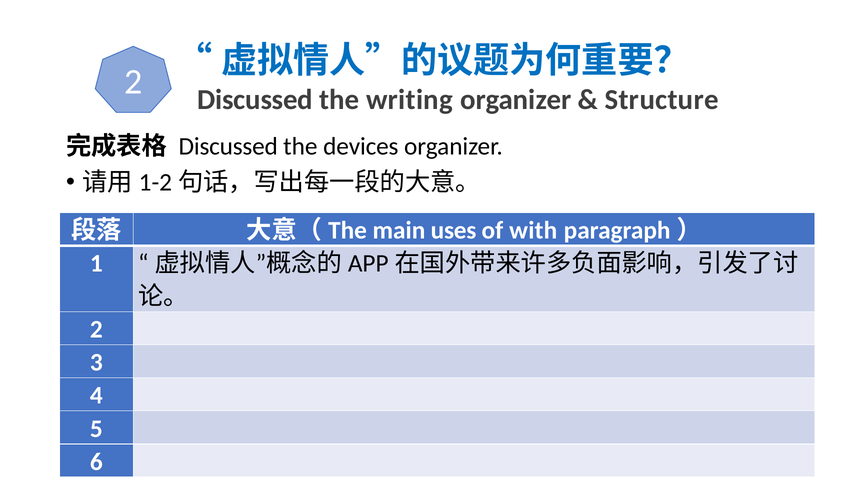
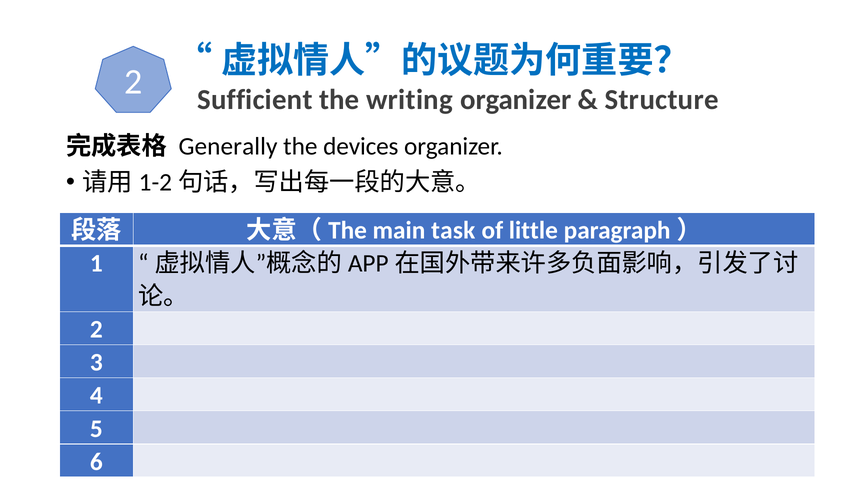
Discussed: Discussed -> Sufficient (255, 100)
Discussed: Discussed -> Generally (228, 146)
uses: uses -> task (453, 231)
with: with -> little (533, 231)
